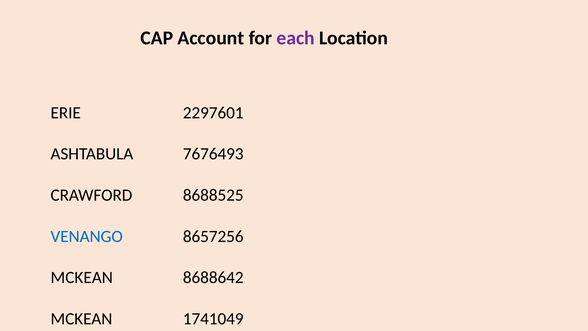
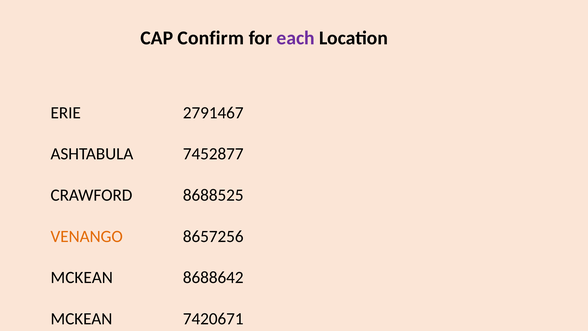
Account: Account -> Confirm (211, 38)
2297601: 2297601 -> 2791467 (213, 113)
7676493: 7676493 -> 7452877 (213, 154)
VENANGO colour: blue -> orange (87, 236)
1741049: 1741049 -> 7420671 (213, 319)
